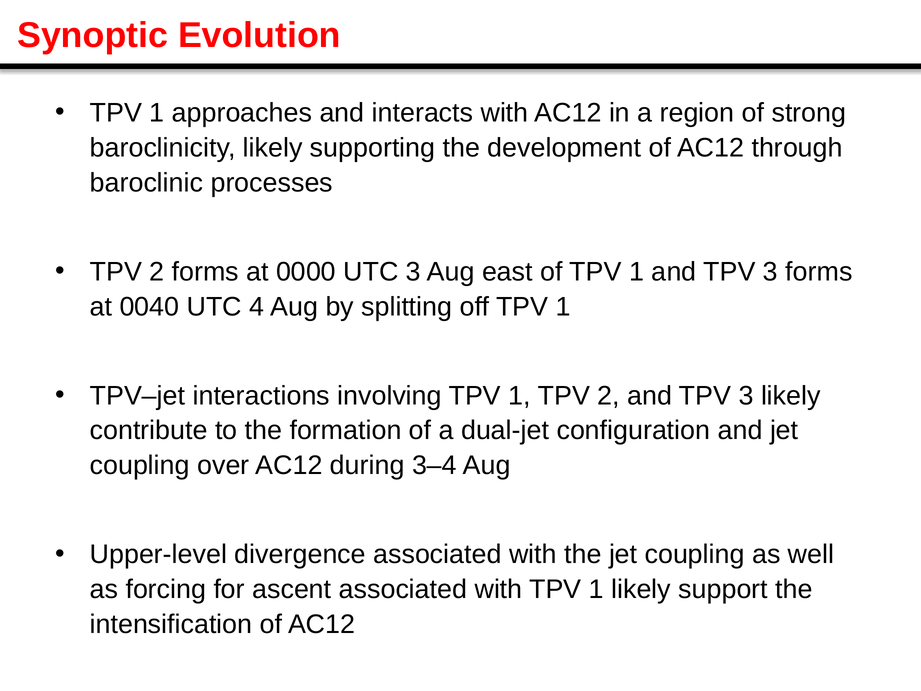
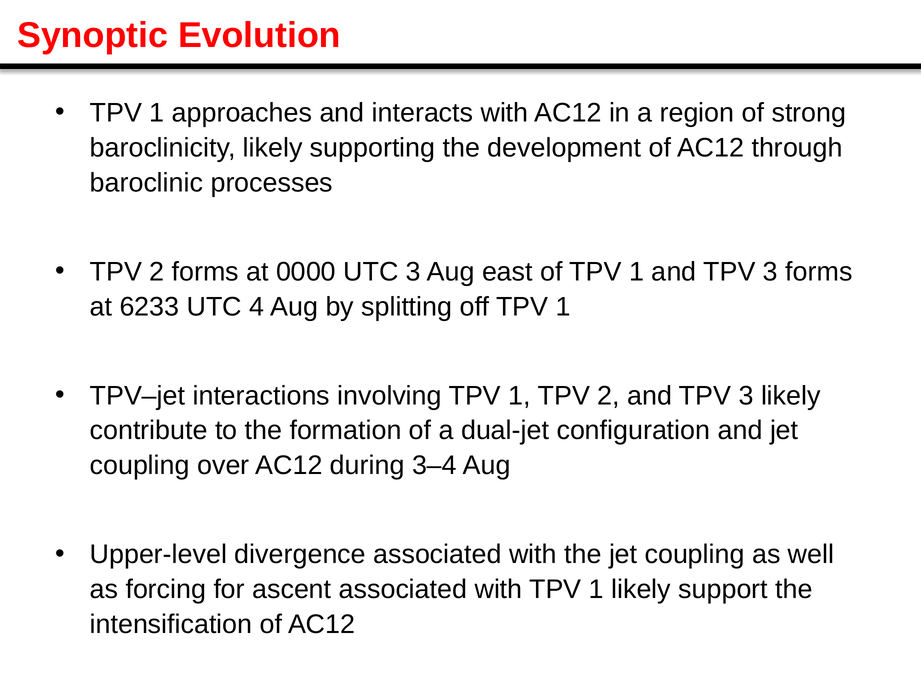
0040: 0040 -> 6233 (149, 307)
